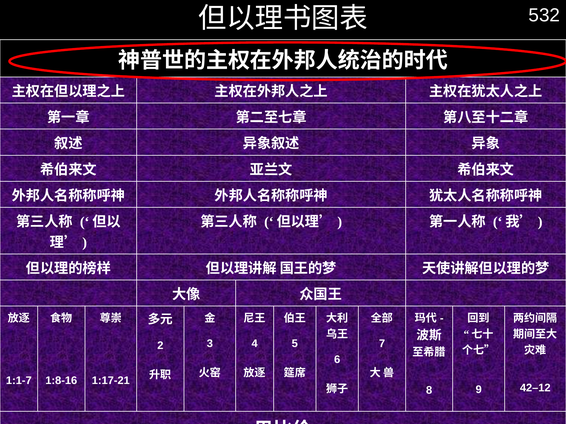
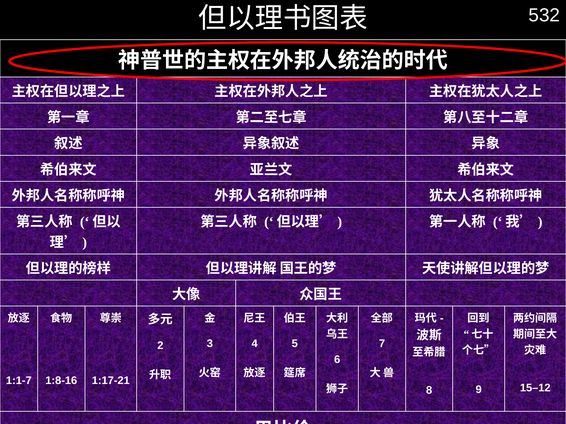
42–12: 42–12 -> 15–12 (535, 388)
